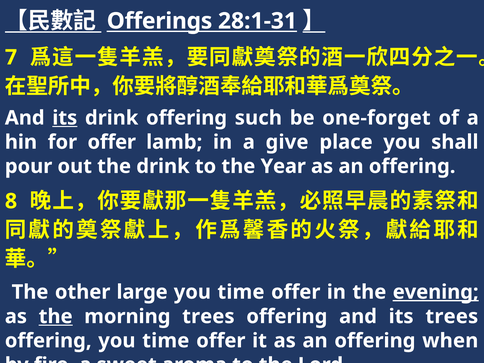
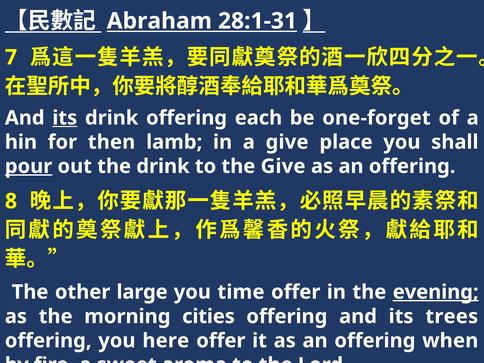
Offerings: Offerings -> Abraham (159, 21)
such: such -> each (258, 118)
for offer: offer -> then (112, 142)
pour underline: none -> present (29, 166)
the Year: Year -> Give (283, 166)
the underline: present -> none (56, 316)
morning trees: trees -> cities (208, 316)
offering you time: time -> here (166, 341)
